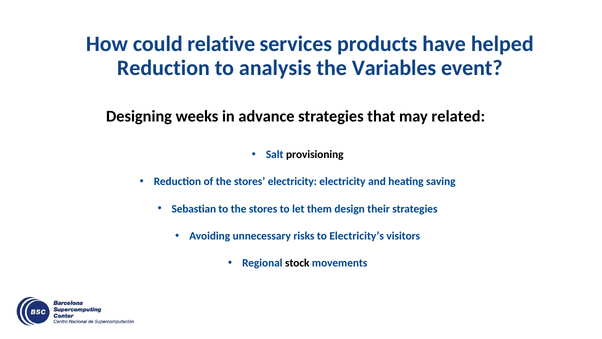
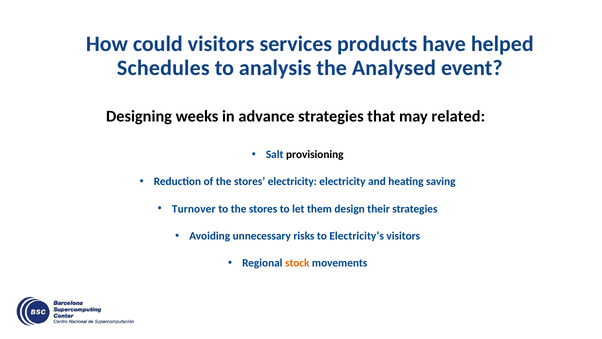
could relative: relative -> visitors (221, 44)
Reduction: Reduction -> Schedules (163, 68)
Variables: Variables -> Analysed (394, 68)
Sebastian: Sebastian -> Turnover (194, 209)
stock colour: black -> orange (297, 263)
